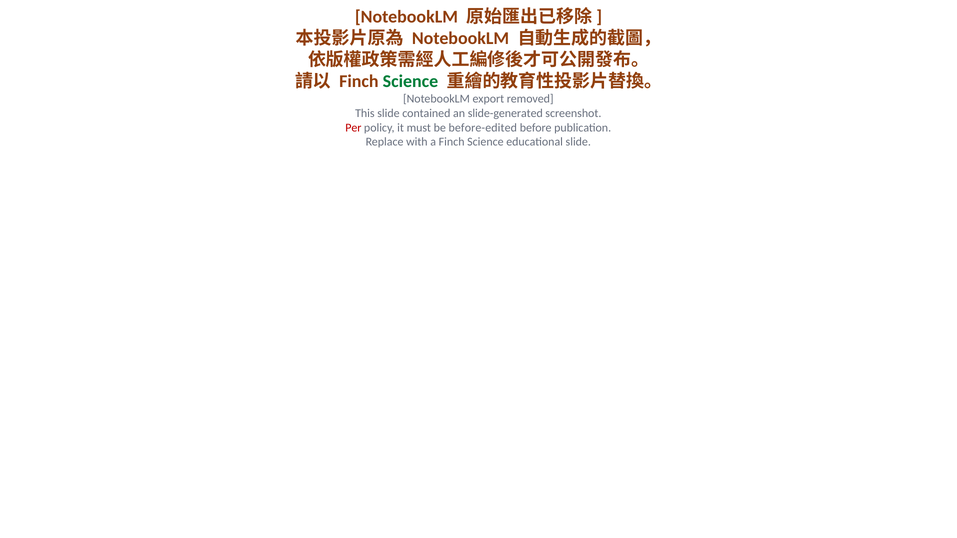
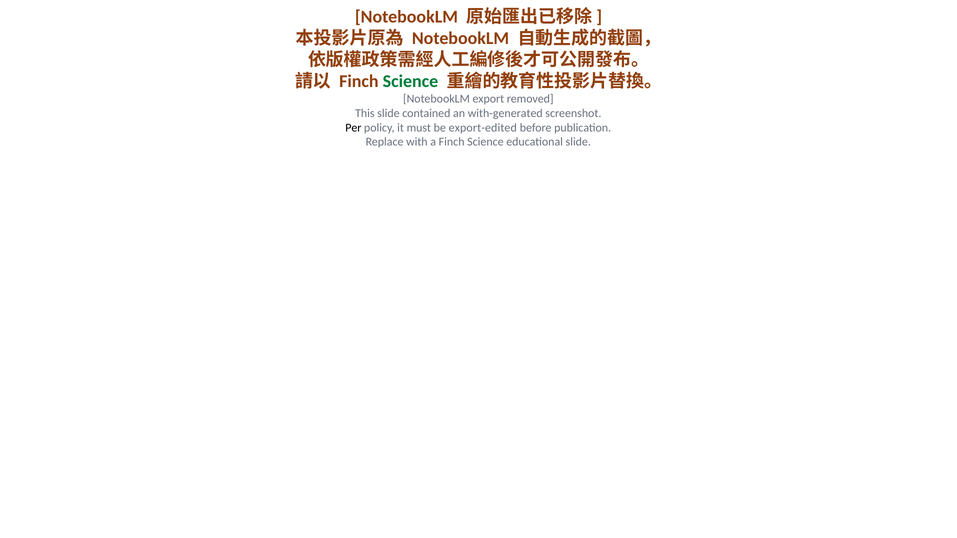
slide-generated: slide-generated -> with-generated (505, 113)
Per colour: red -> black (353, 128)
before-edited: before-edited -> export-edited (483, 128)
